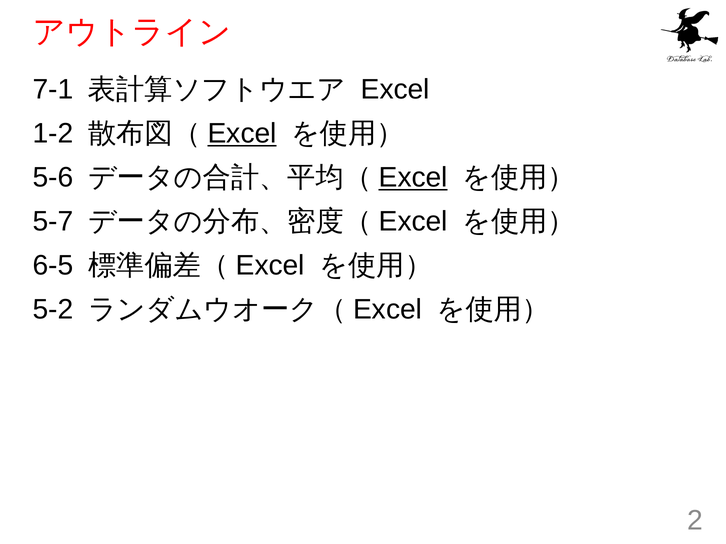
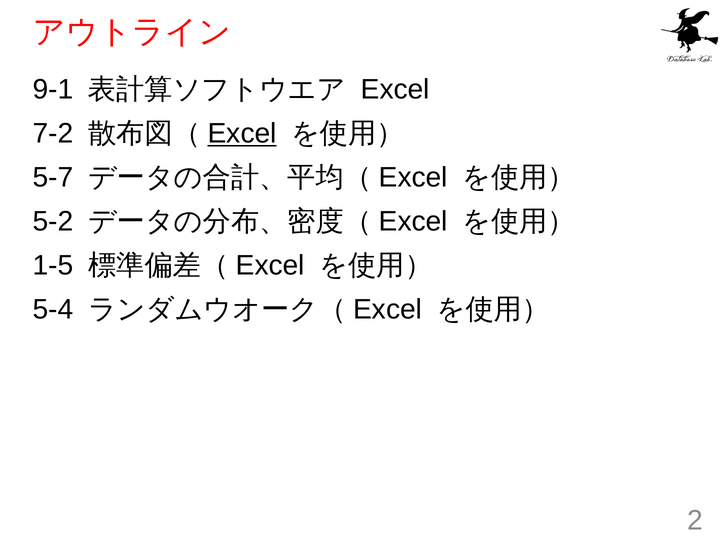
7-1: 7-1 -> 9-1 (53, 90)
1-2: 1-2 -> 7-2 (53, 134)
5-6: 5-6 -> 5-7 (53, 178)
Excel underline: present -> none (413, 178)
5-7: 5-7 -> 5-2 (53, 222)
6-5: 6-5 -> 1-5 (53, 266)
5-2: 5-2 -> 5-4 (53, 310)
